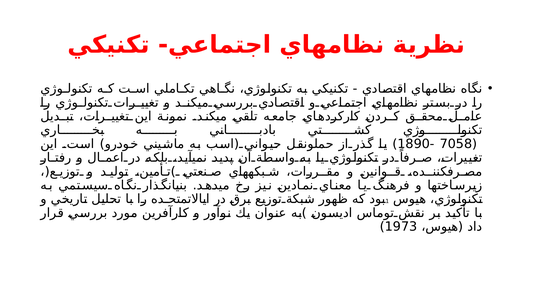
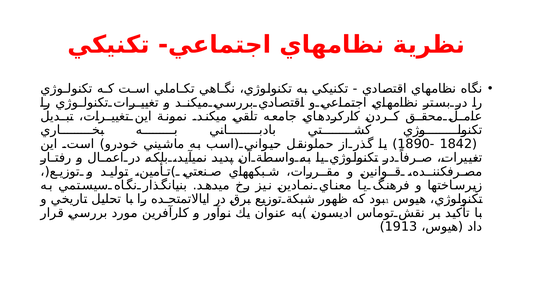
7058: 7058 -> 1842 (456, 144)
1973: 1973 -> 1913 (401, 226)
